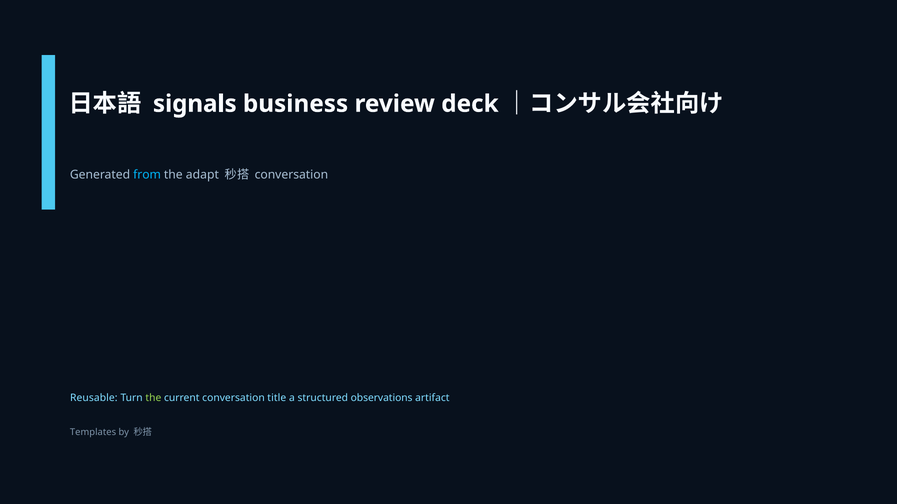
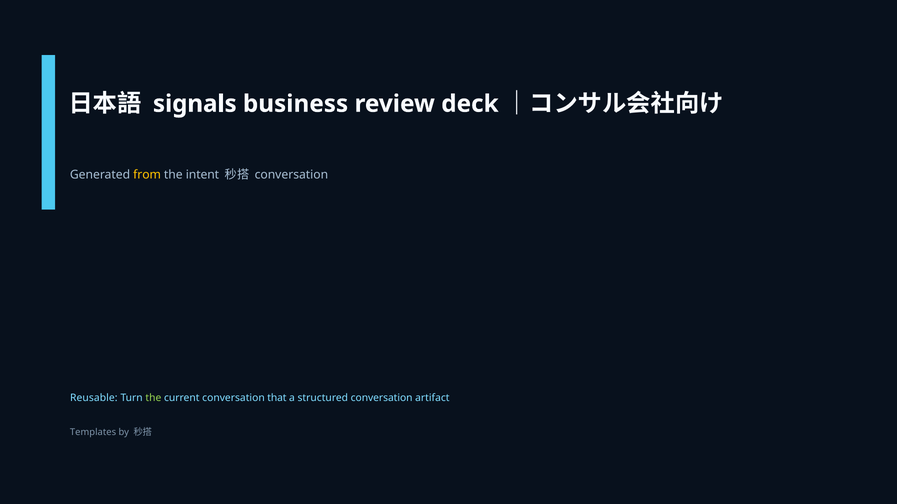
from colour: light blue -> yellow (147, 175)
adapt: adapt -> intent (202, 175)
title: title -> that (277, 398)
structured observations: observations -> conversation (382, 398)
